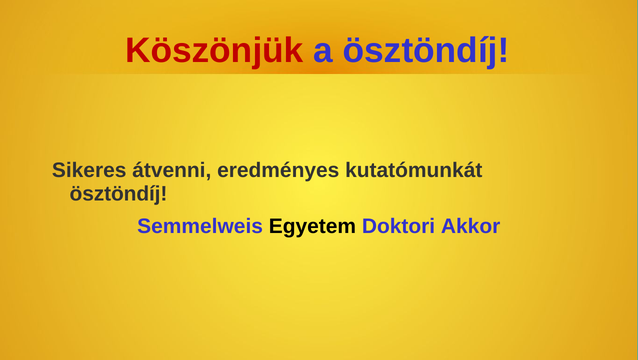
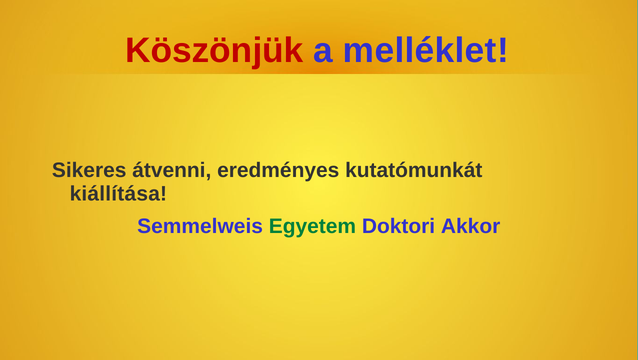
a ösztöndíj: ösztöndíj -> melléklet (426, 50)
ösztöndíj: ösztöndíj -> kiállítása (118, 194)
Egyetem colour: black -> green (312, 226)
